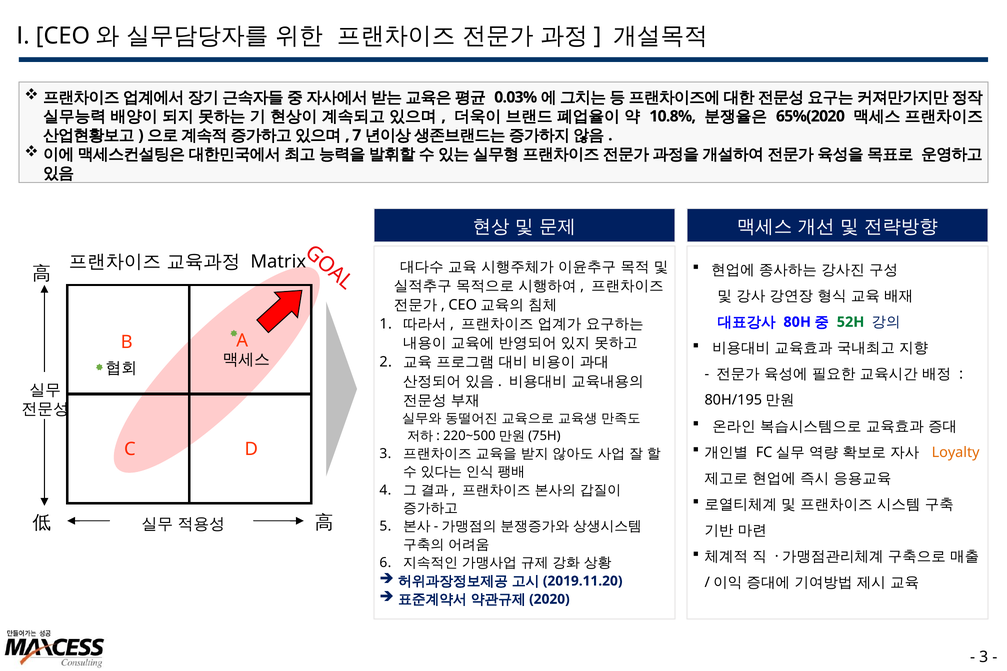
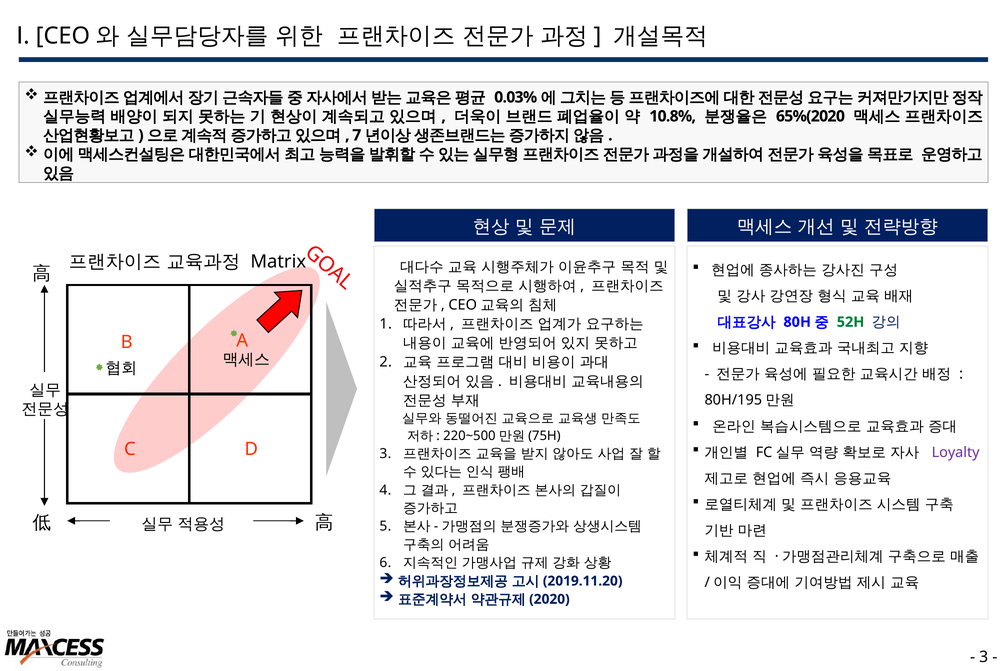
Loyalty colour: orange -> purple (956, 452)
